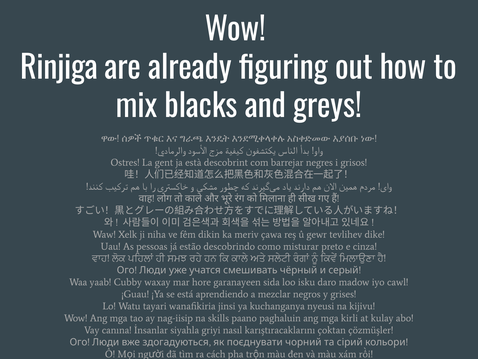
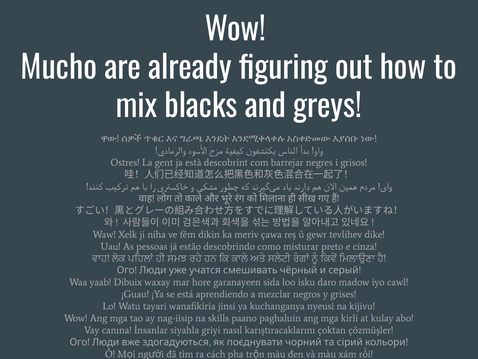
Rinjiga: Rinjiga -> Mucho (59, 68)
Cubby: Cubby -> Dibuix (128, 282)
